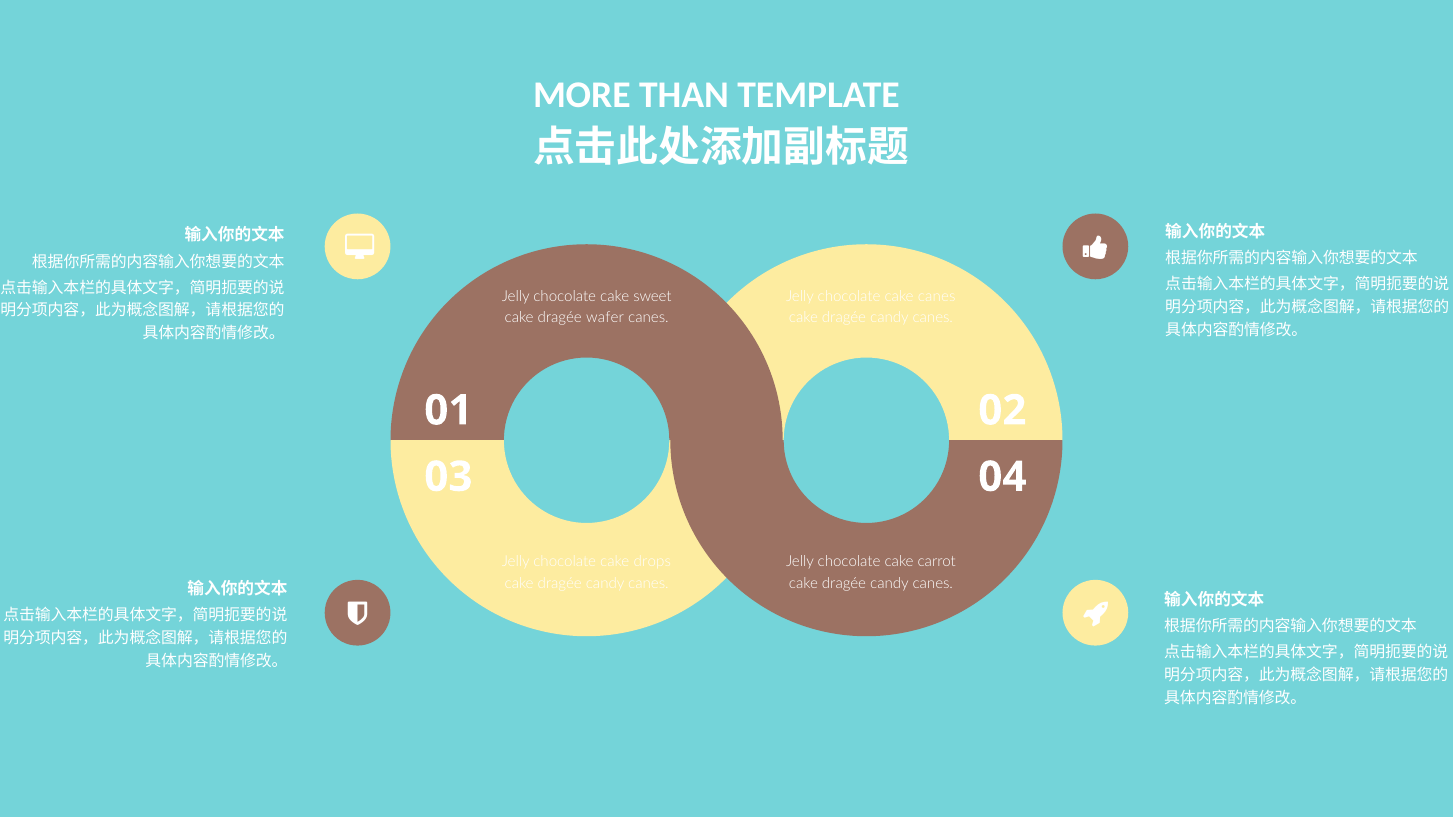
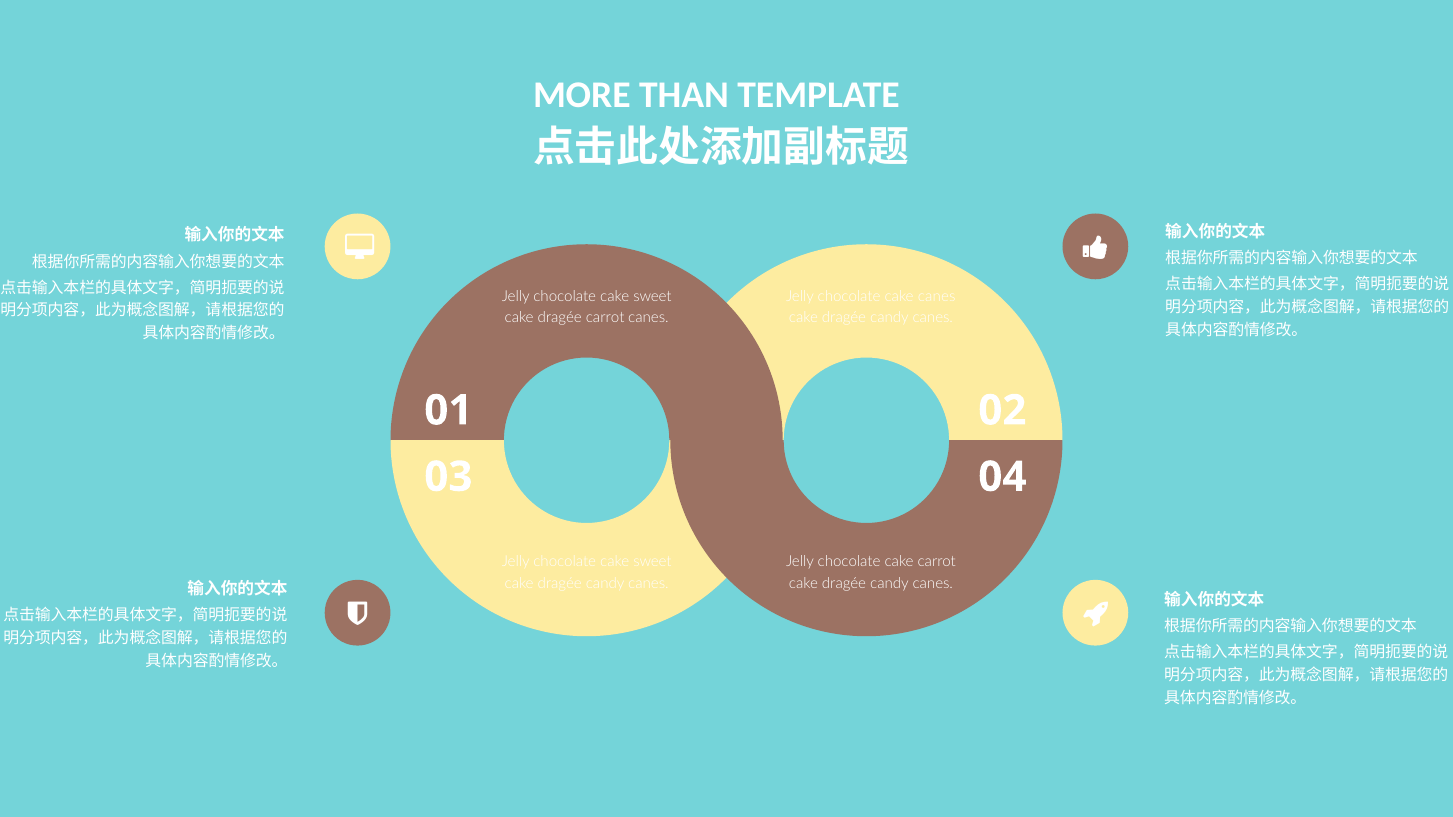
dragée wafer: wafer -> carrot (605, 318)
drops: drops -> sweet (652, 562)
